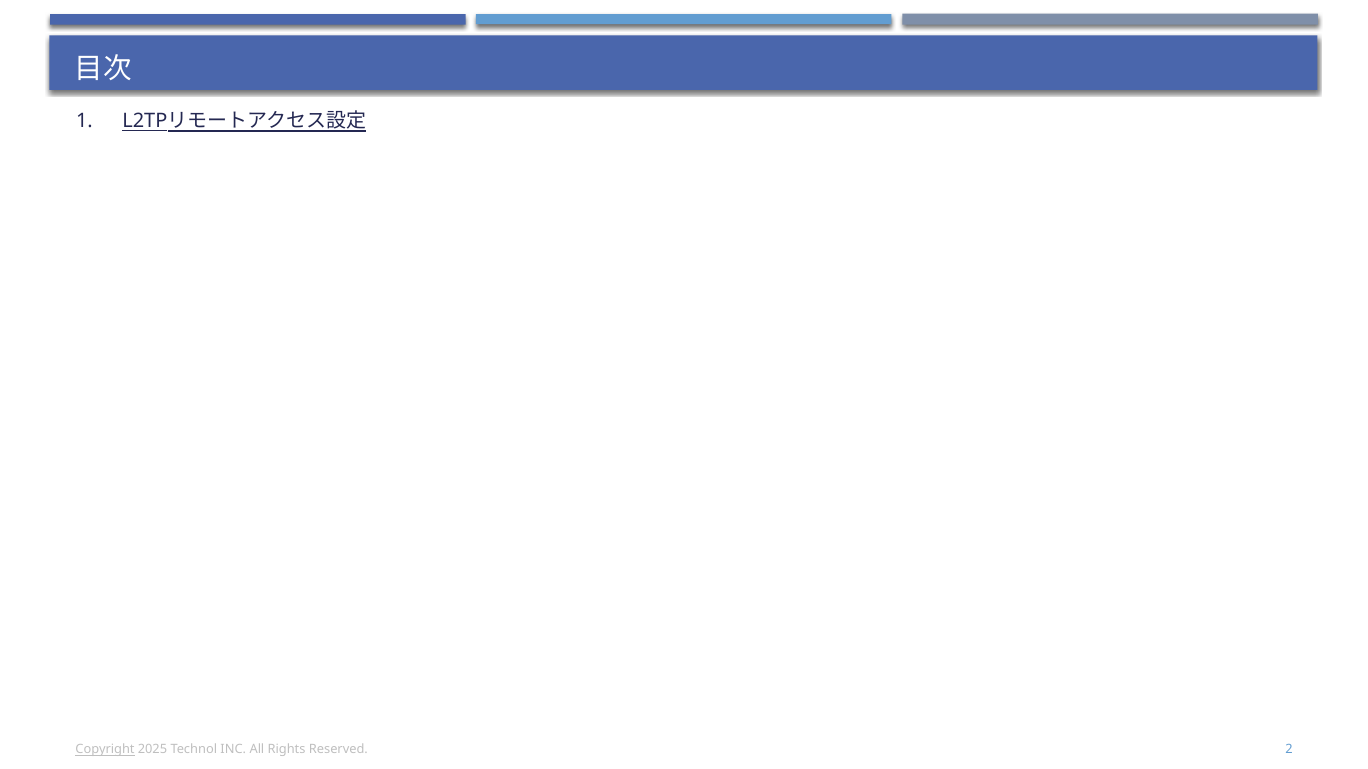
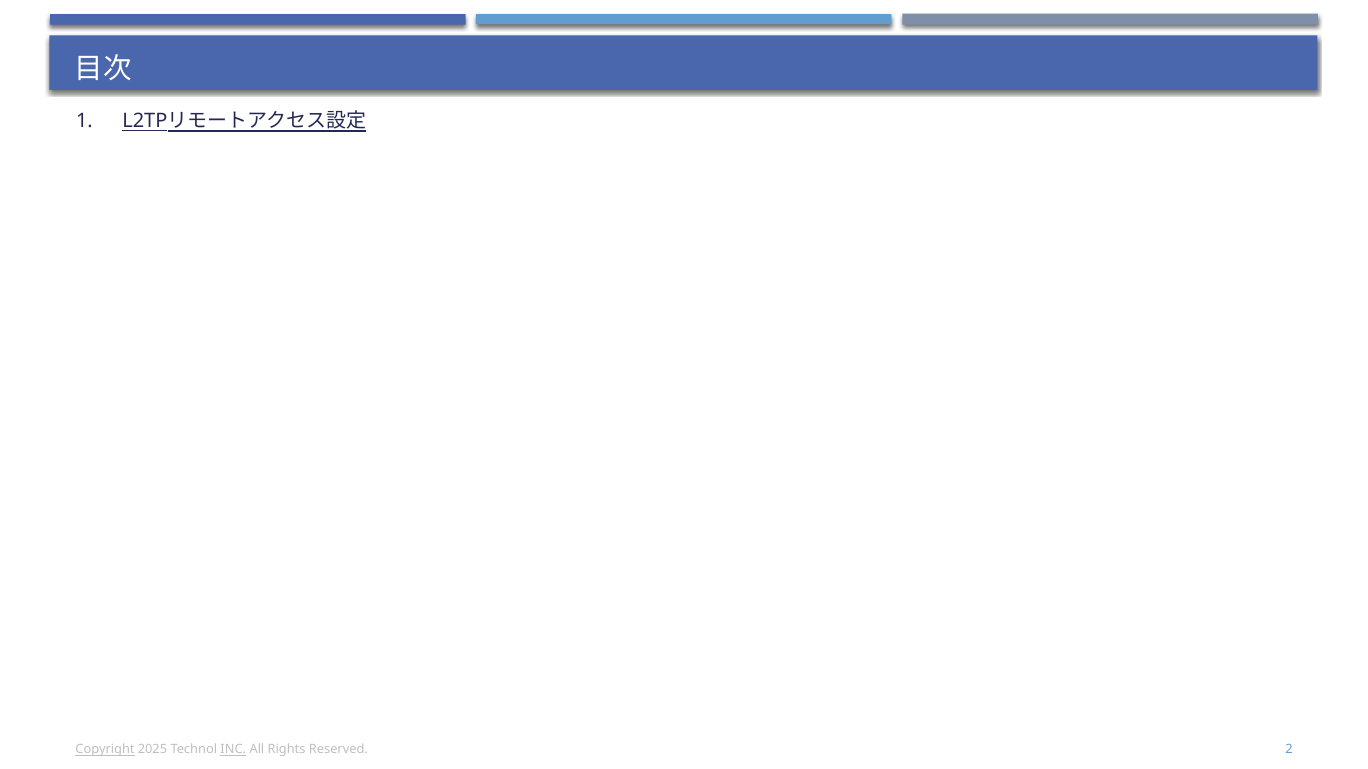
INC underline: none -> present (233, 750)
